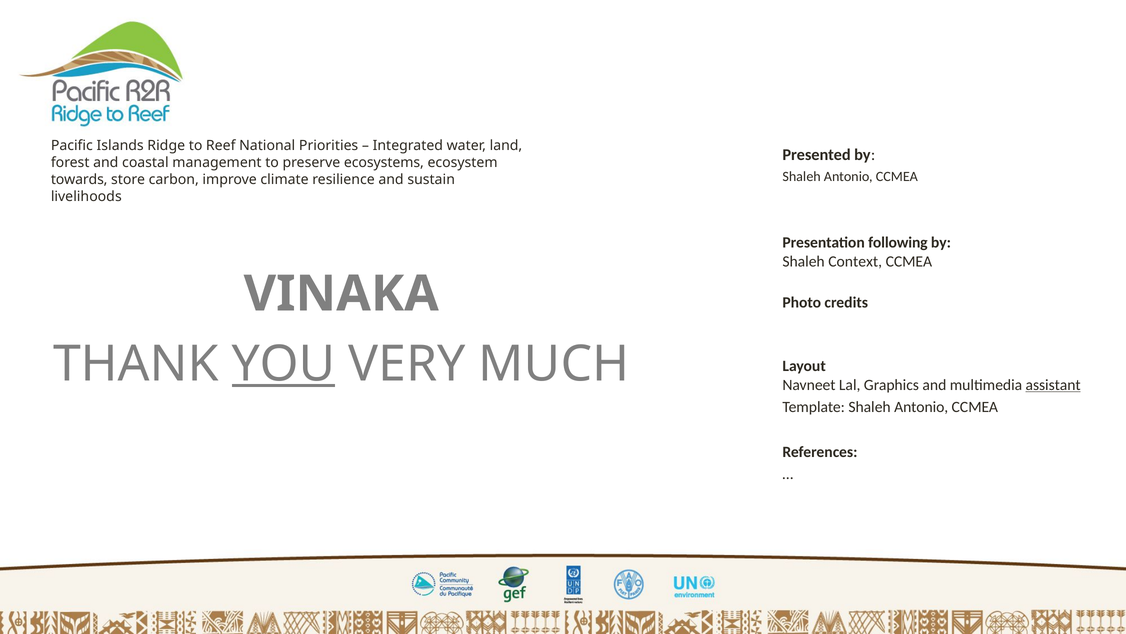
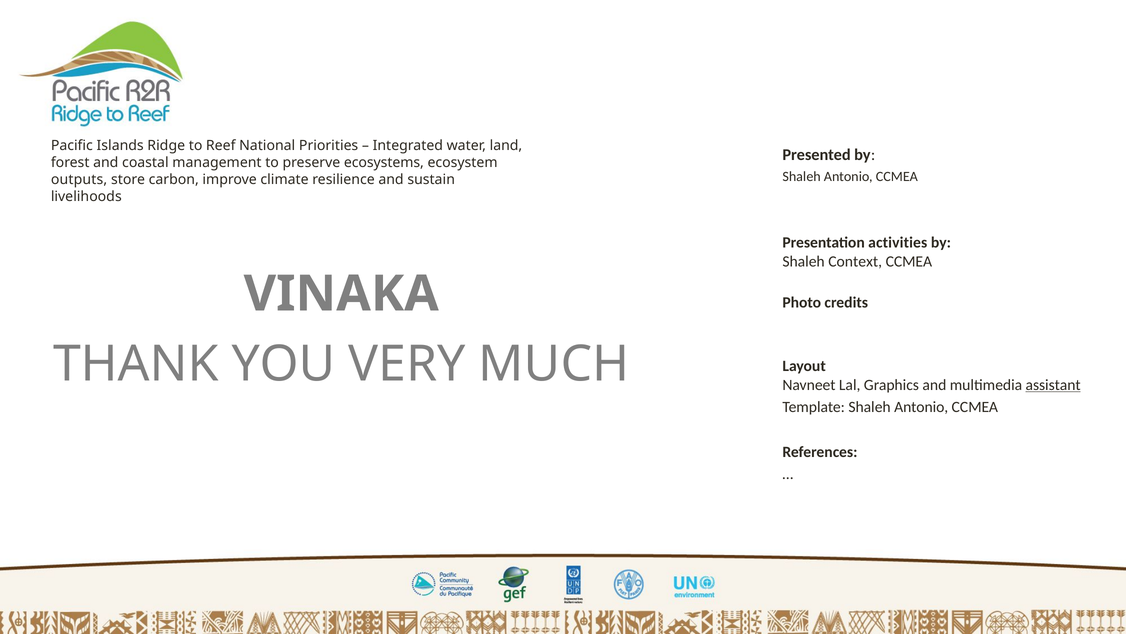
towards: towards -> outputs (79, 179)
following: following -> activities (898, 243)
YOU underline: present -> none (284, 364)
